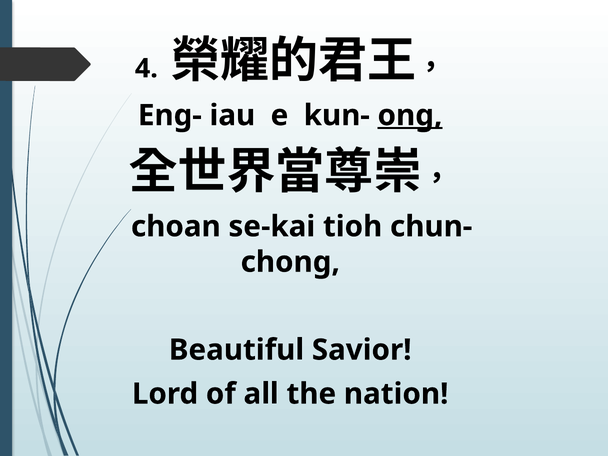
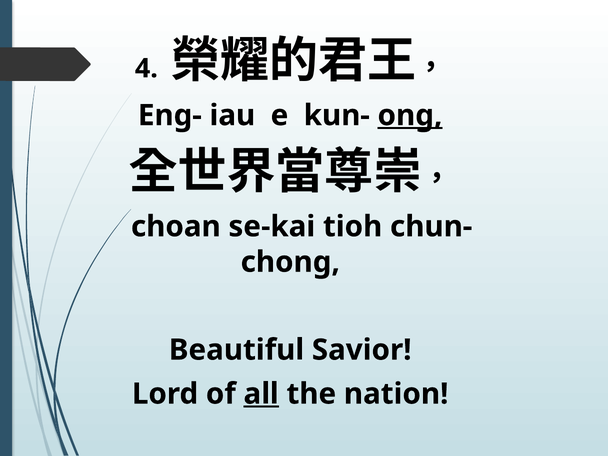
all underline: none -> present (261, 394)
